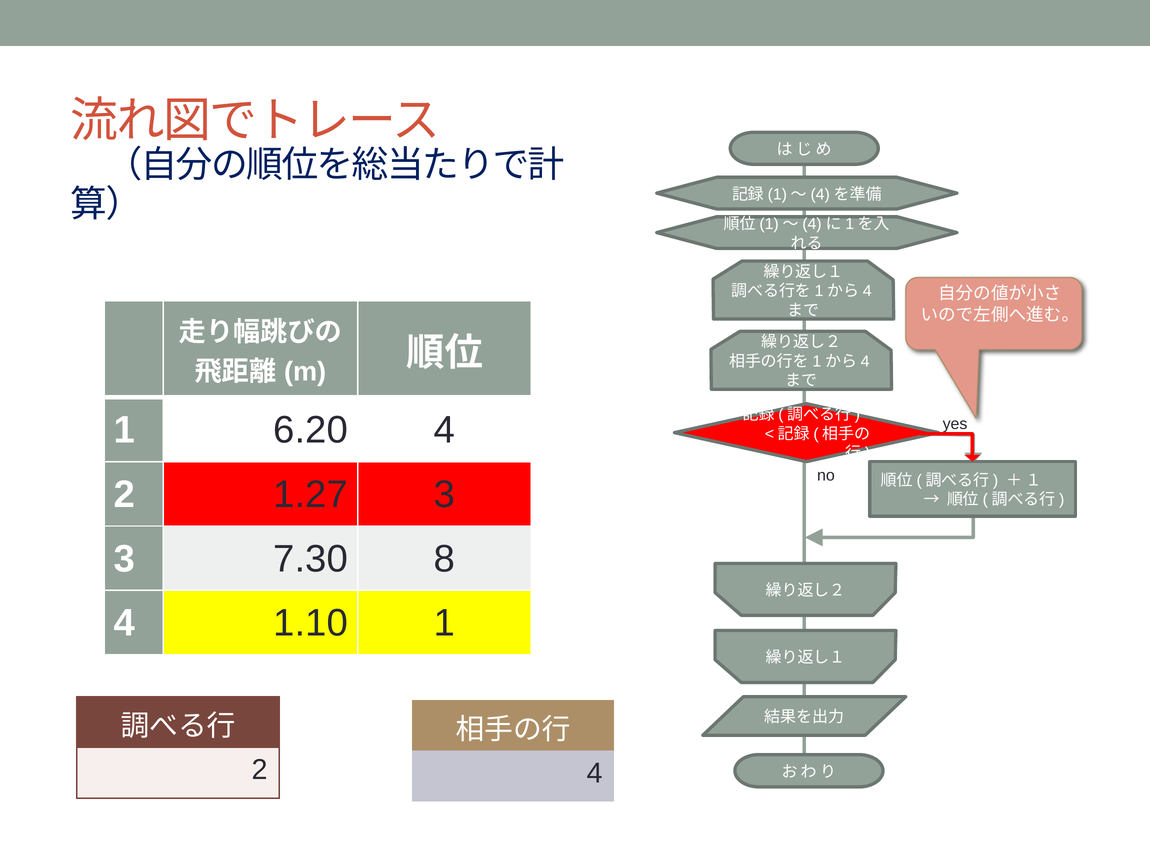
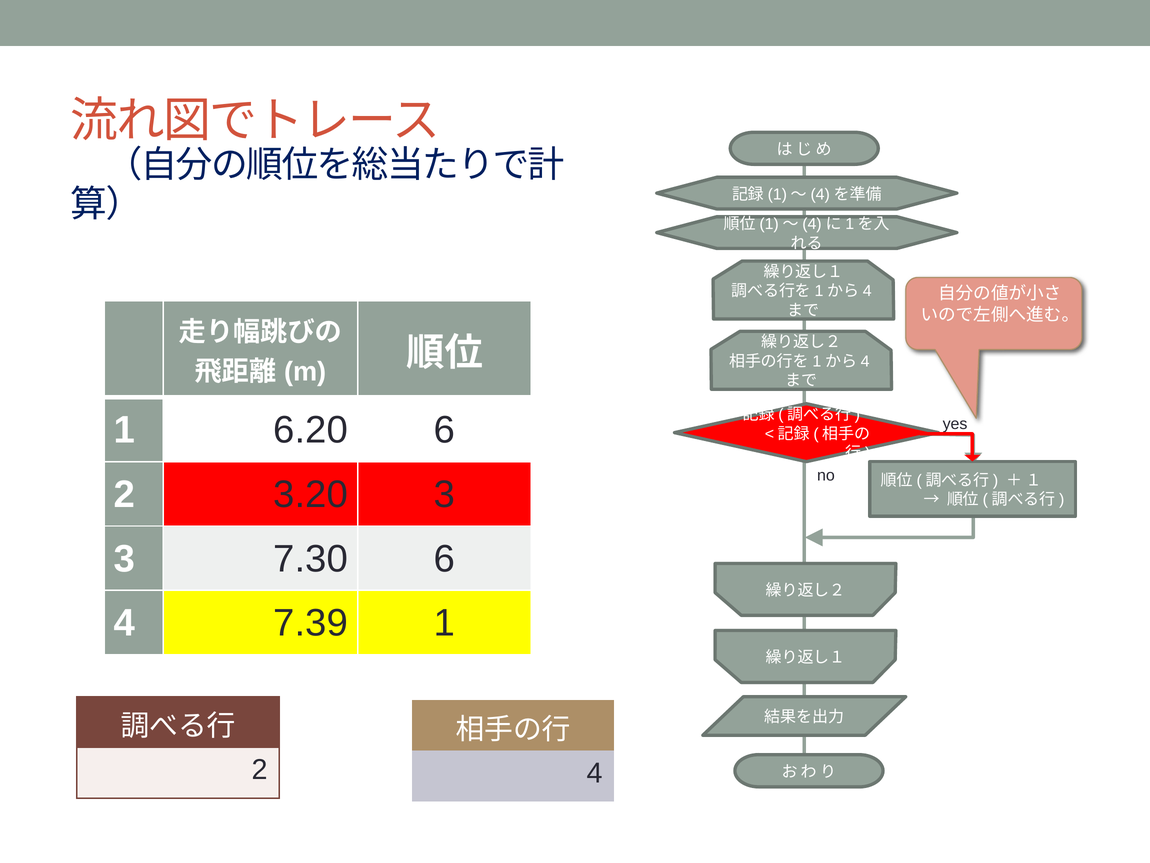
6.20 4: 4 -> 6 (445, 430)
1.27: 1.27 -> 3.20 (311, 494)
7.30 8: 8 -> 6 (445, 559)
1.10: 1.10 -> 7.39 (311, 623)
